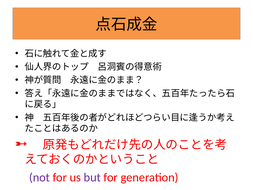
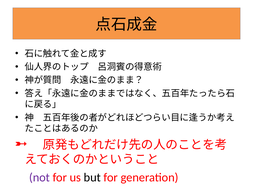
but colour: purple -> black (92, 177)
